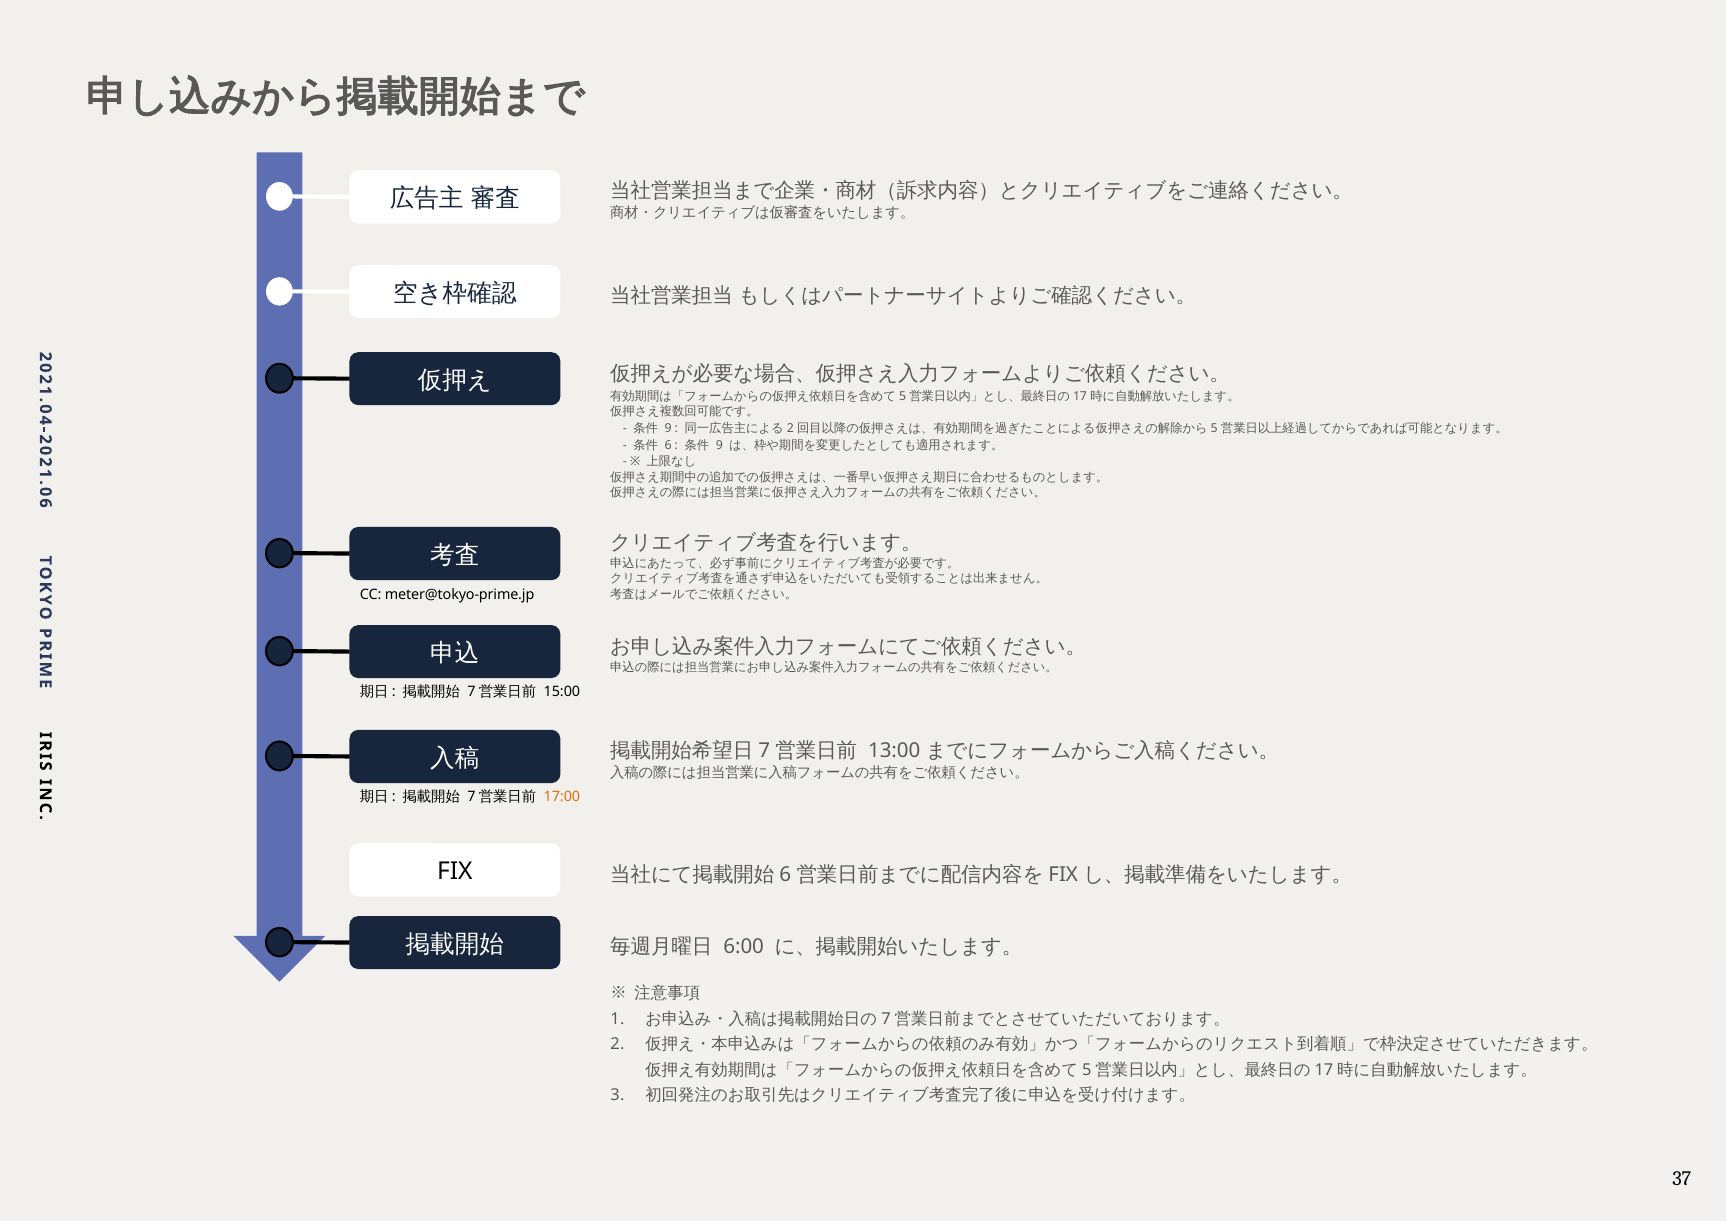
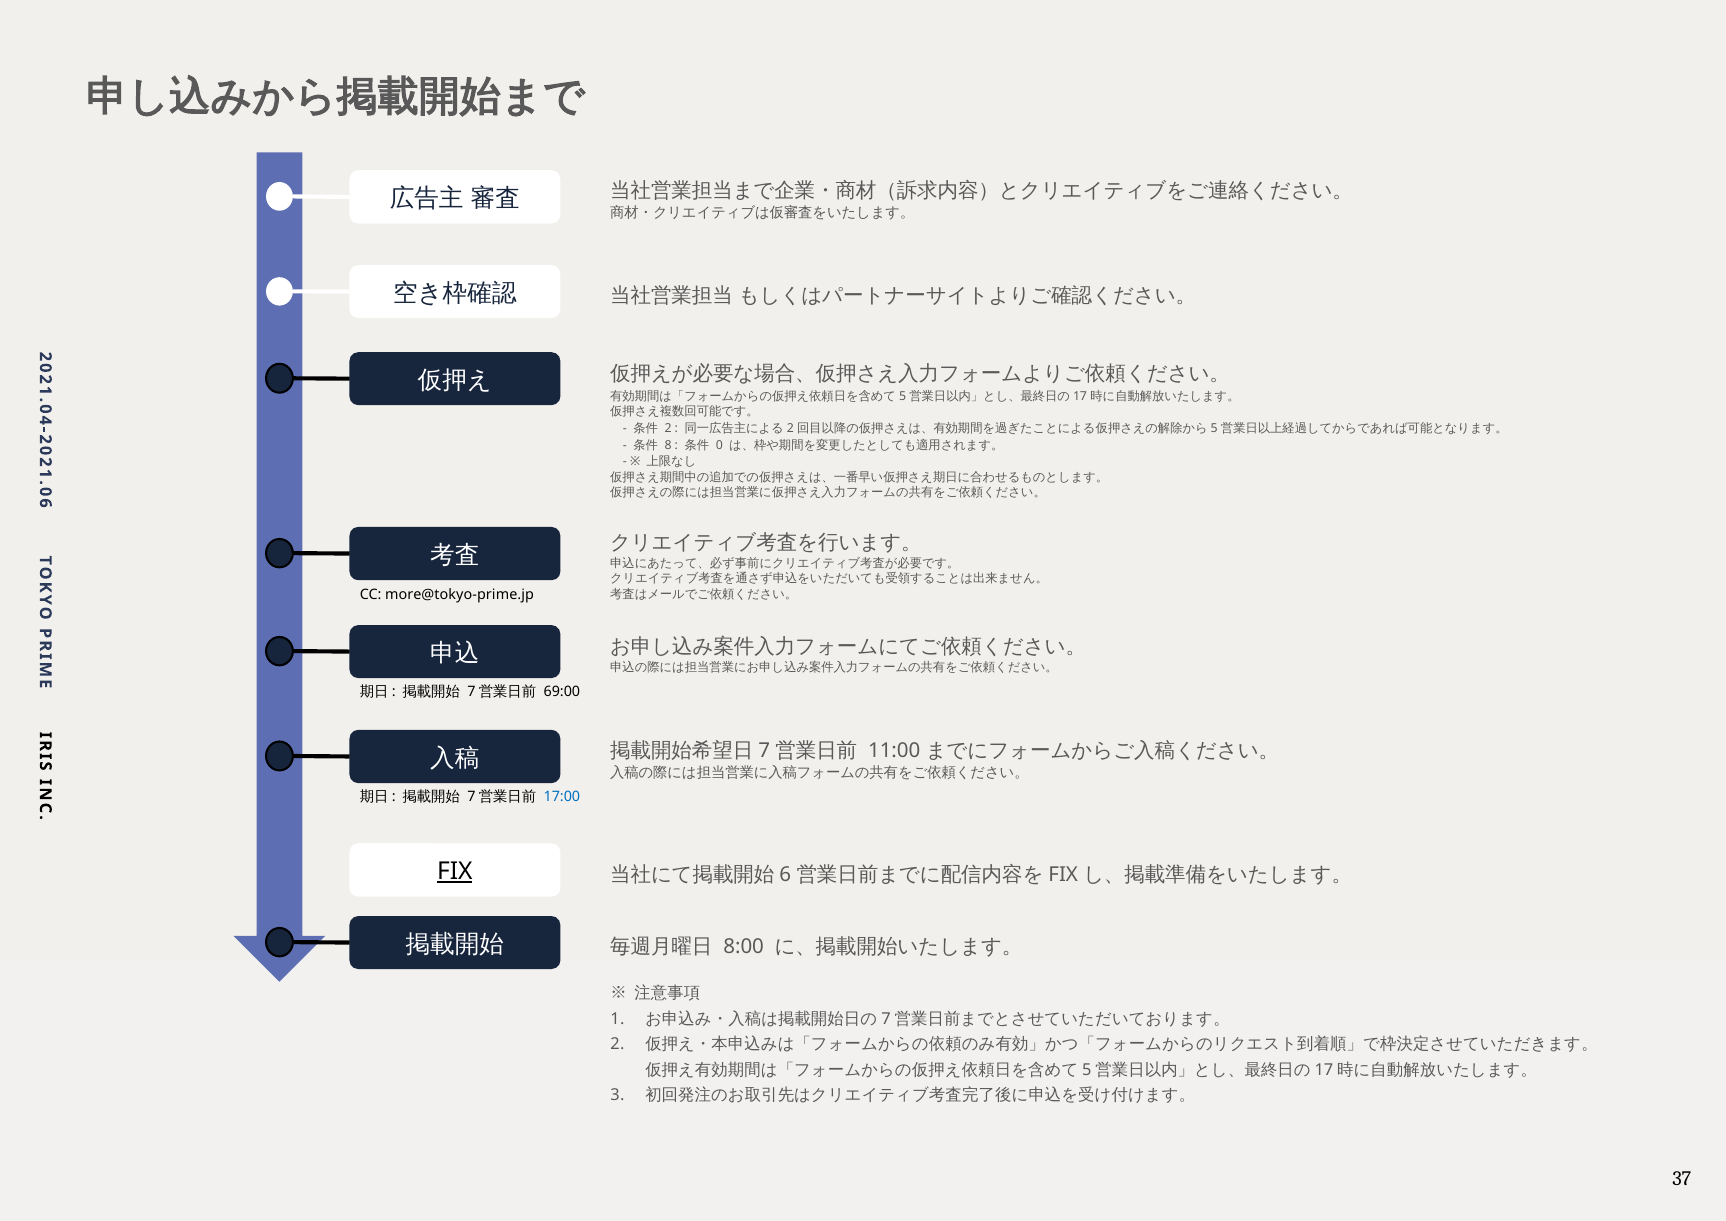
9: 9 -> 2 (668, 428)
6: 6 -> 8 (668, 445)
9: 9 -> 0 (719, 445)
meter@tokyo-prime.jp: meter@tokyo-prime.jp -> more@tokyo-prime.jp (460, 595)
15:00: 15:00 -> 69:00 (562, 692)
13:00: 13:00 -> 11:00 (894, 751)
17:00 colour: orange -> blue (562, 796)
FIX underline: none -> present (455, 871)
6:00: 6:00 -> 8:00 (744, 946)
